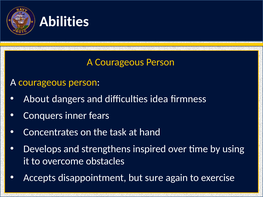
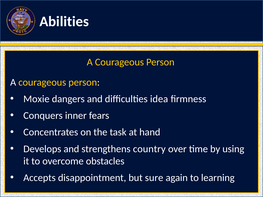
About: About -> Moxie (36, 99)
inspired: inspired -> country (149, 149)
exercise: exercise -> learning (218, 178)
